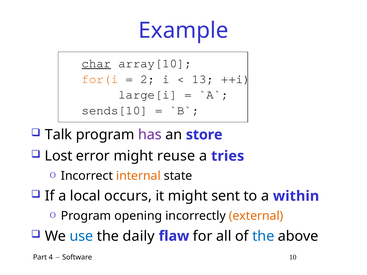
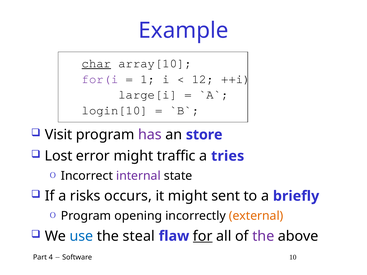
for(i colour: orange -> purple (100, 79)
2: 2 -> 1 (148, 79)
13: 13 -> 12 (203, 79)
sends[10: sends[10 -> login[10 (115, 110)
Talk: Talk -> Visit (59, 135)
reuse: reuse -> traffic (176, 156)
internal colour: orange -> purple (138, 176)
local: local -> risks (85, 196)
within: within -> briefly (296, 196)
daily: daily -> steal (139, 236)
for underline: none -> present (203, 236)
the colour: blue -> purple (263, 236)
